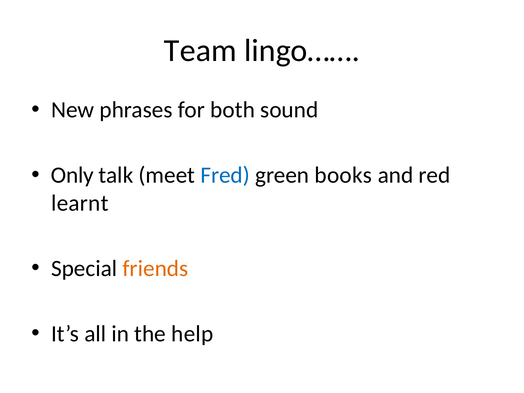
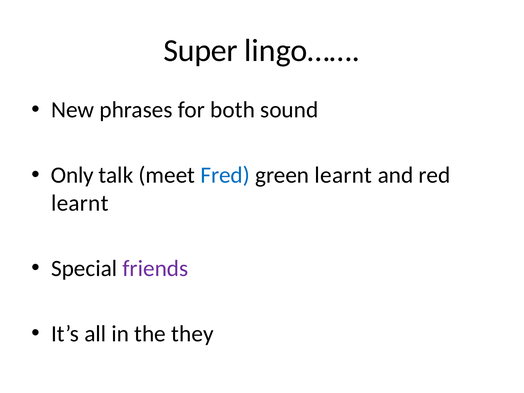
Team: Team -> Super (201, 51)
green books: books -> learnt (343, 175)
friends colour: orange -> purple (155, 268)
help: help -> they (192, 334)
